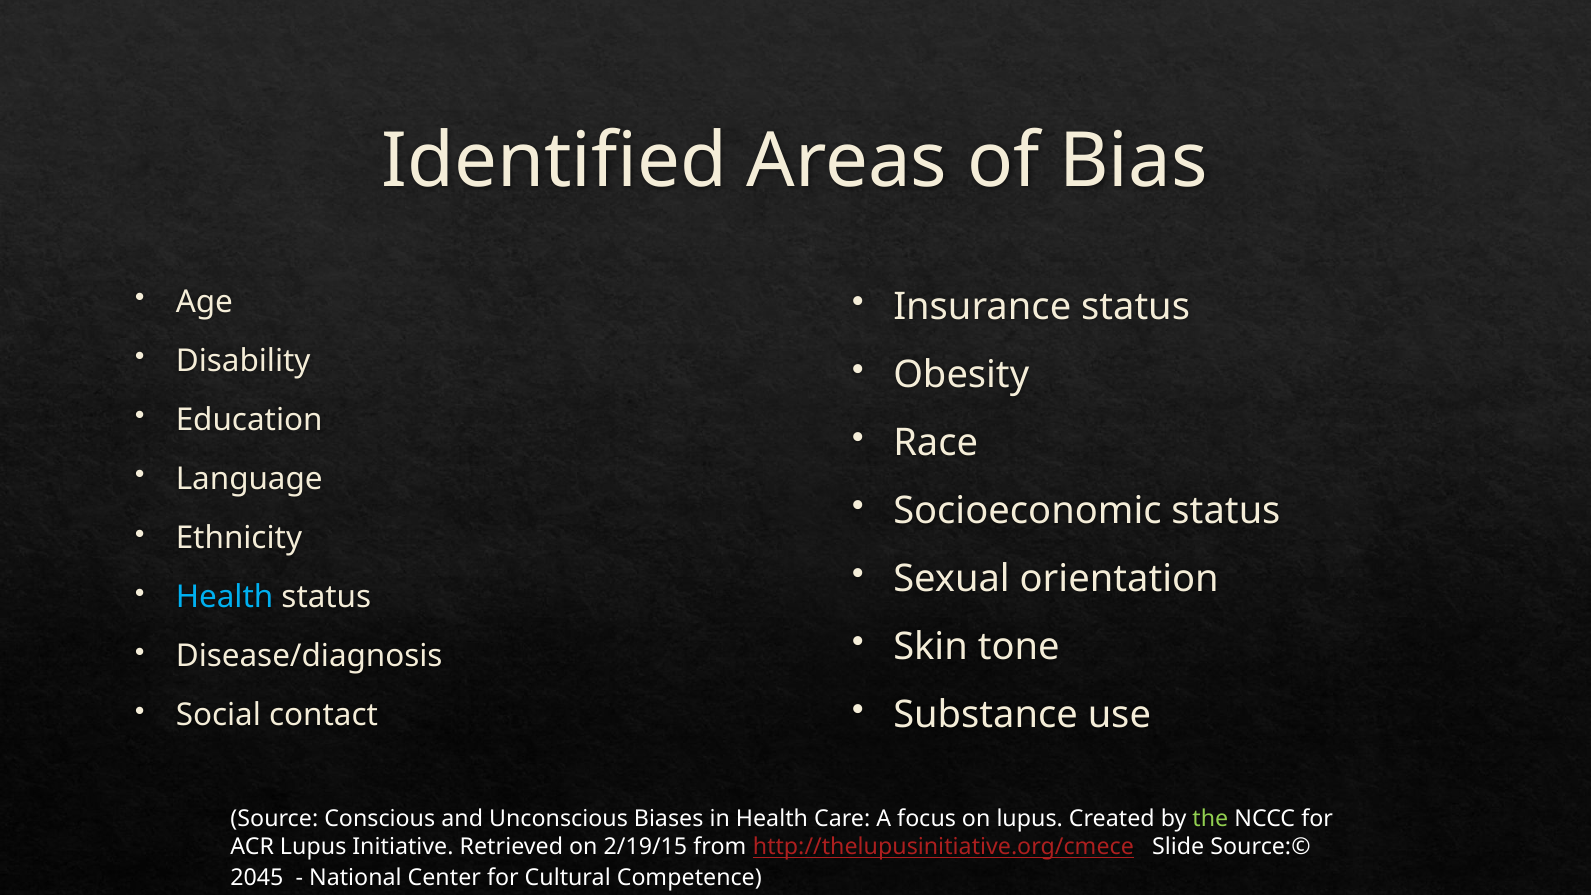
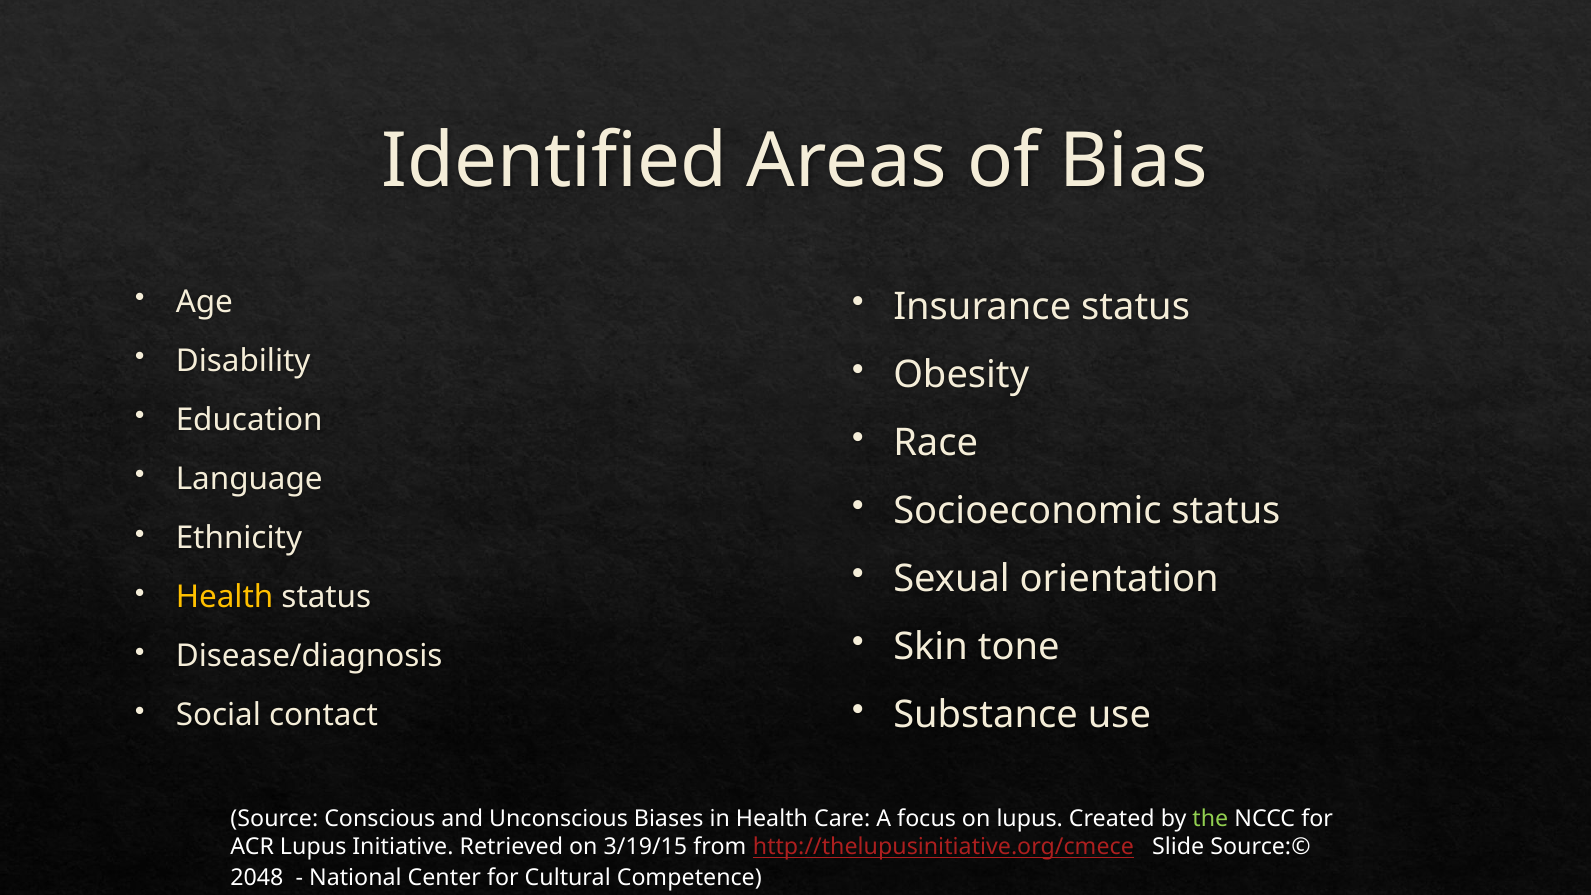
Health colour: light blue -> yellow (225, 597)
2/19/15: 2/19/15 -> 3/19/15 (645, 846)
2045: 2045 -> 2048 (257, 878)
